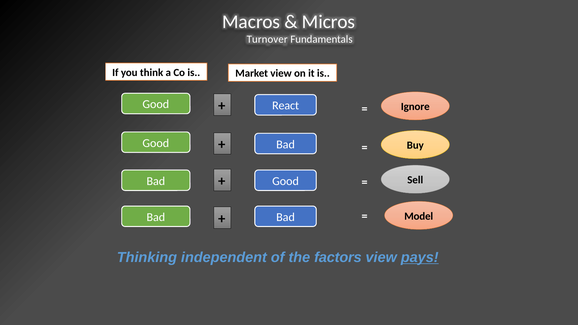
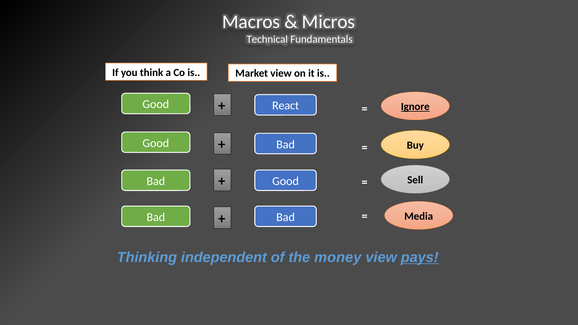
Turnover: Turnover -> Technical (267, 39)
Ignore underline: none -> present (415, 107)
Model: Model -> Media (419, 216)
factors: factors -> money (338, 257)
